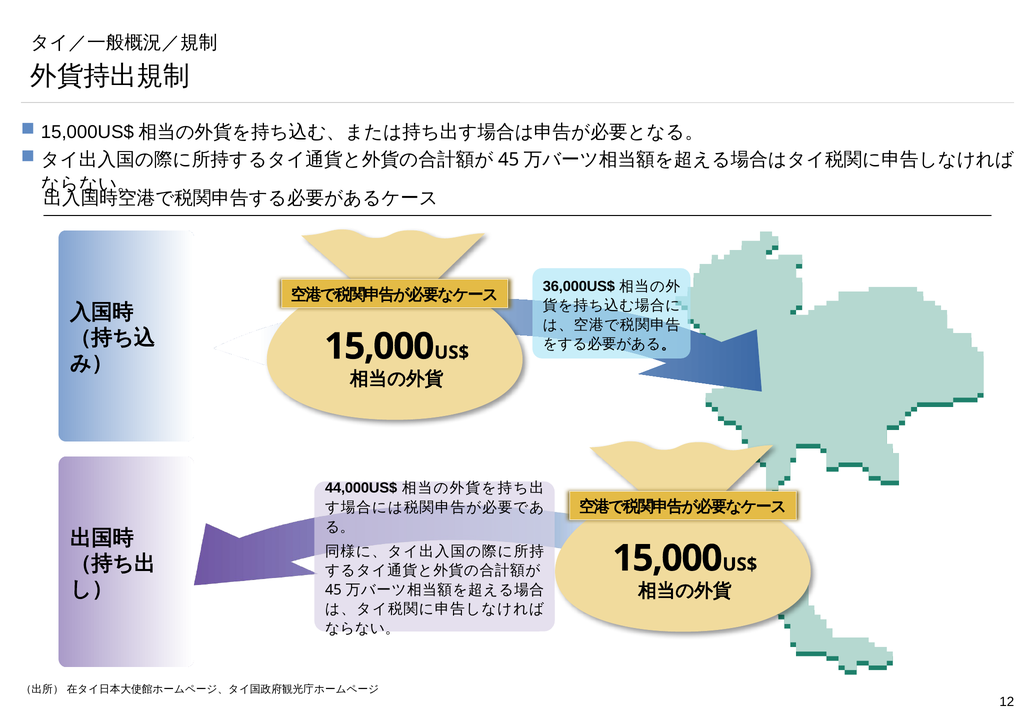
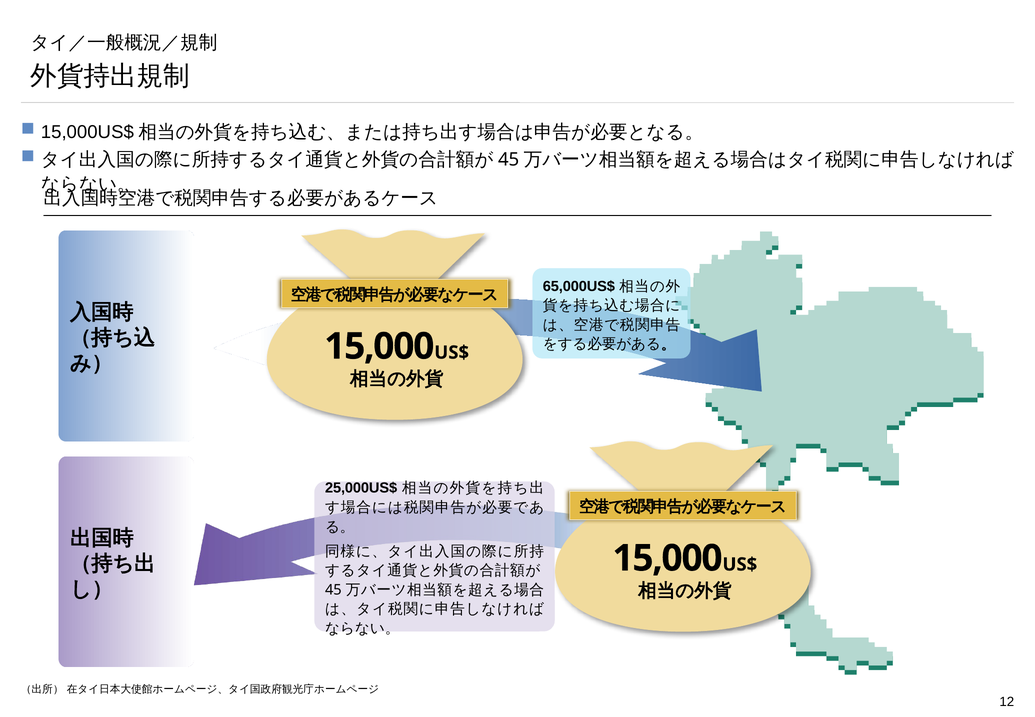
36,000US$: 36,000US$ -> 65,000US$ (579, 286)
44,000US$: 44,000US$ -> 25,000US$ (361, 488)
